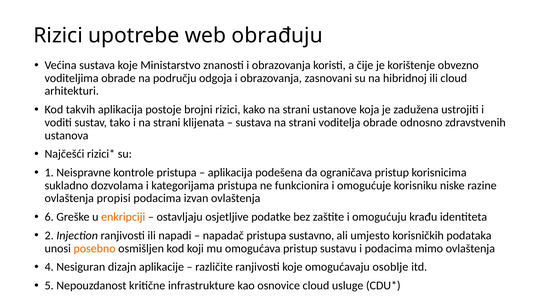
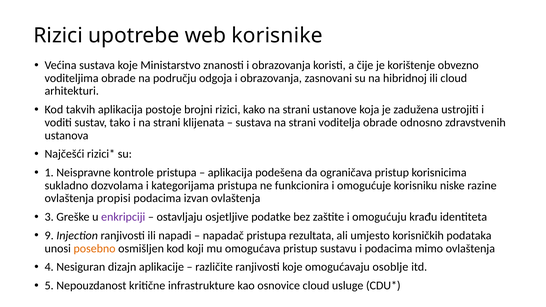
obrađuju: obrađuju -> korisnike (277, 36)
6: 6 -> 3 (49, 217)
enkripciji colour: orange -> purple (123, 217)
2: 2 -> 9 (49, 236)
sustavno: sustavno -> rezultata (312, 236)
